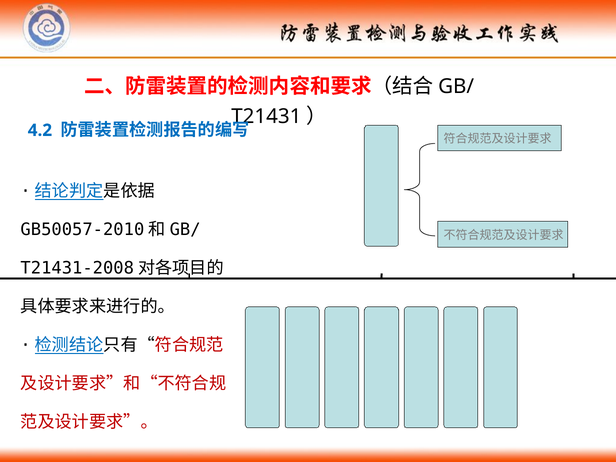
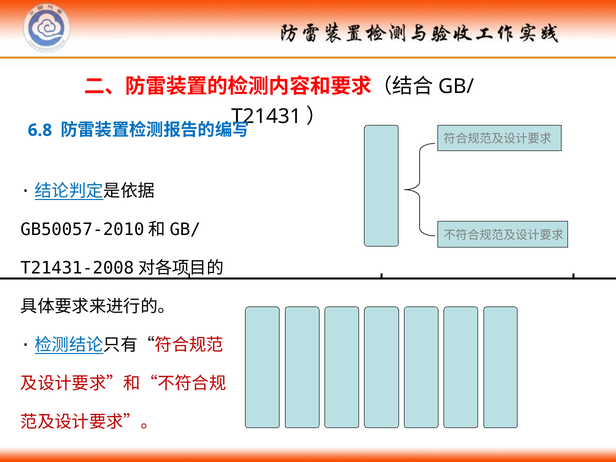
4.2: 4.2 -> 6.8 (40, 130)
